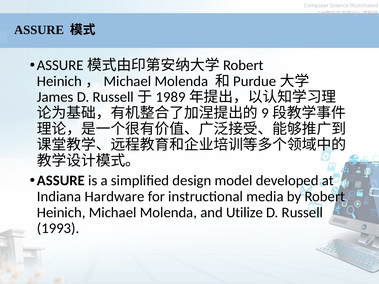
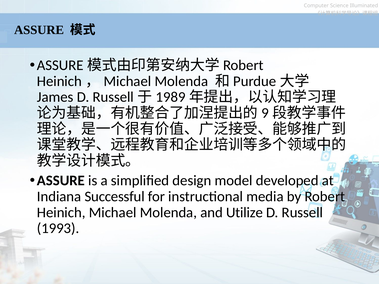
Hardware: Hardware -> Successful (115, 197)
